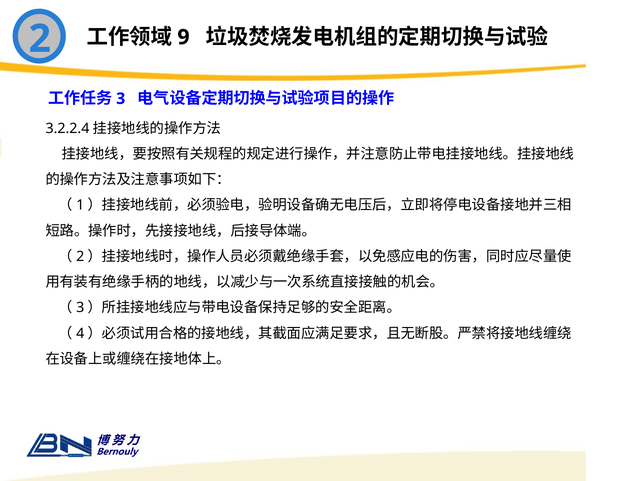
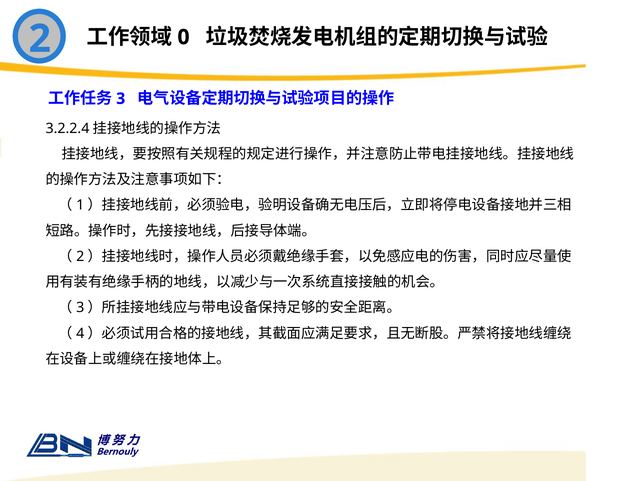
9: 9 -> 0 (184, 37)
